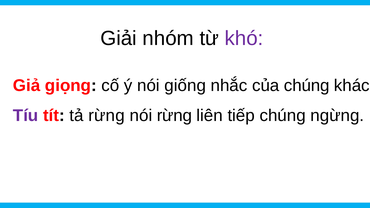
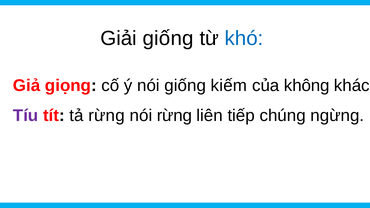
Giải nhóm: nhóm -> giống (168, 38)
khó colour: purple -> blue (244, 38)
nhắc: nhắc -> kiếm (229, 86)
của chúng: chúng -> không (307, 86)
